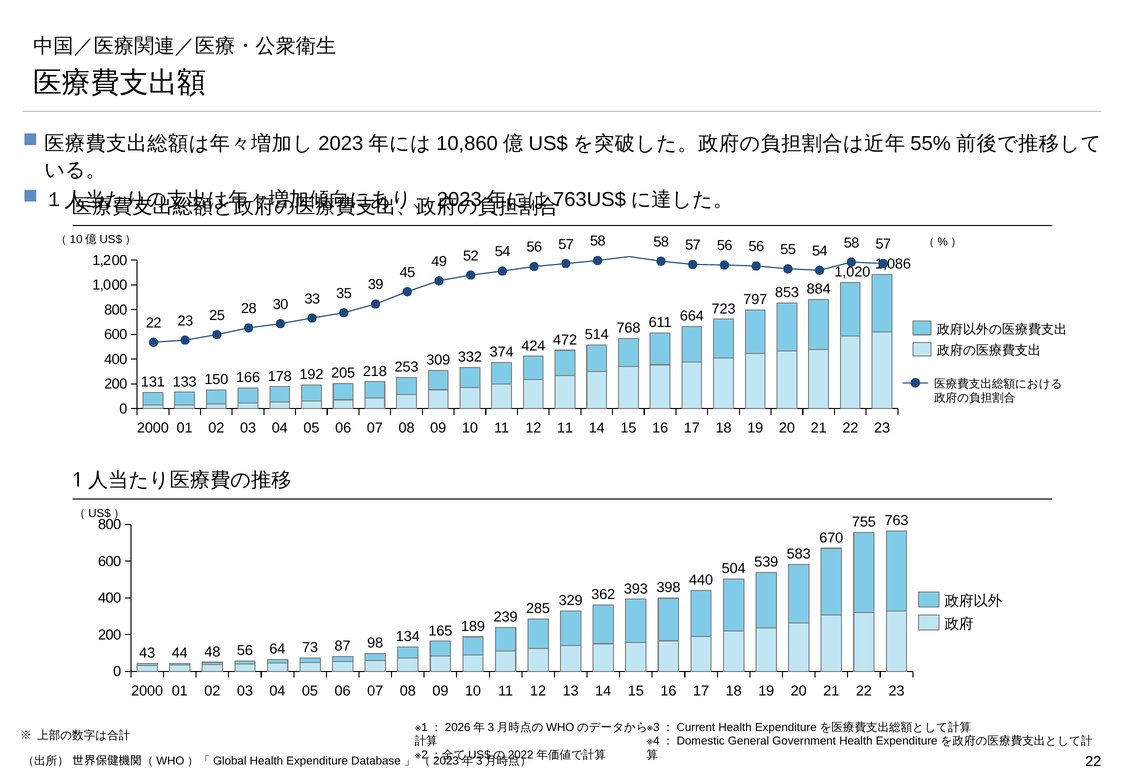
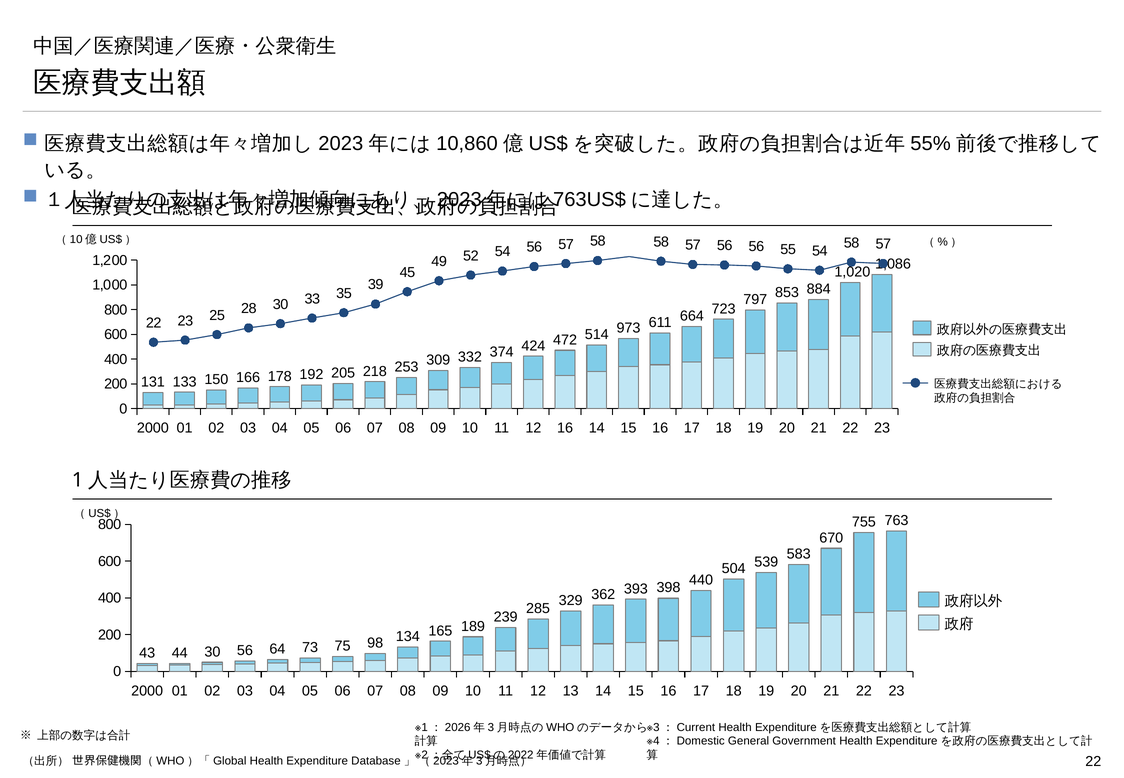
768: 768 -> 973 (628, 328)
12 11: 11 -> 16 (565, 428)
44 48: 48 -> 30 (212, 652)
87: 87 -> 75 (343, 646)
